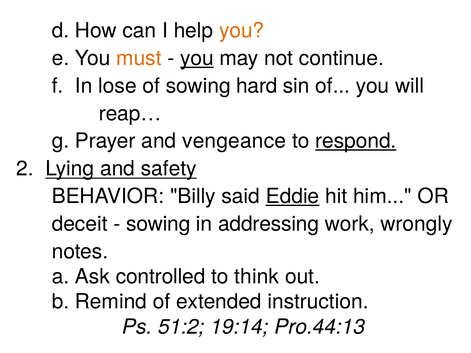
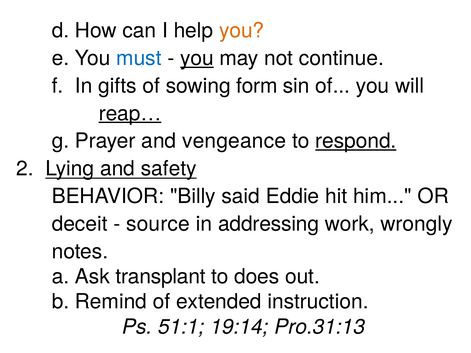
must colour: orange -> blue (139, 58)
lose: lose -> gifts (117, 86)
hard: hard -> form (257, 86)
reap… underline: none -> present (130, 114)
Eddie underline: present -> none (293, 196)
sowing: sowing -> source (158, 224)
controlled: controlled -> transplant (161, 277)
think: think -> does (257, 277)
51:2: 51:2 -> 51:1 (181, 327)
Pro.44:13: Pro.44:13 -> Pro.31:13 (320, 327)
